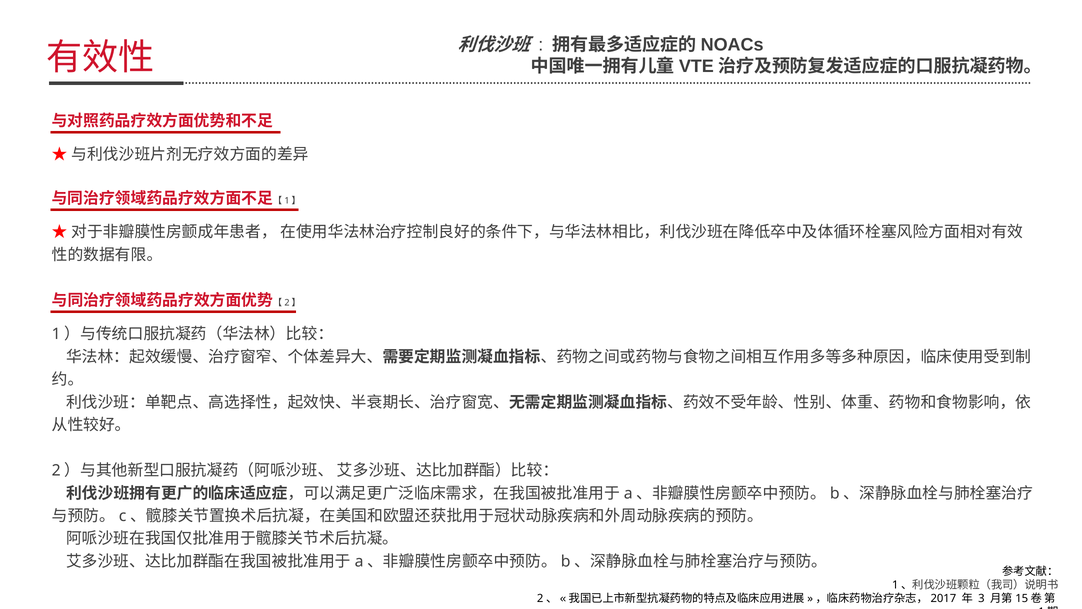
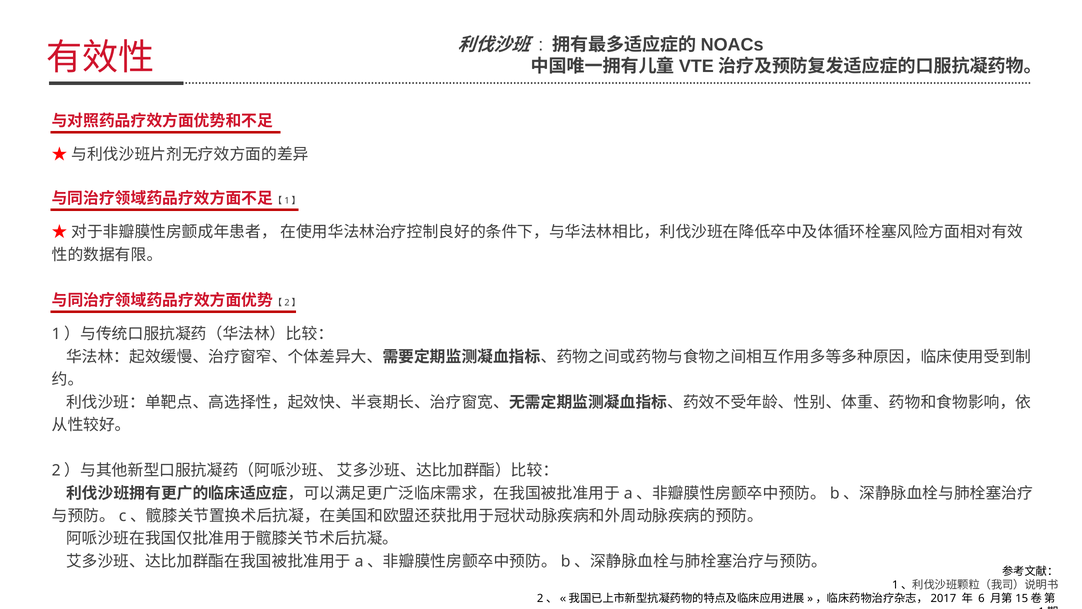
3: 3 -> 6 (981, 598)
